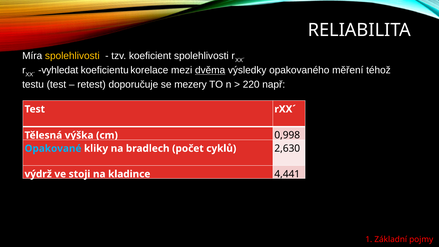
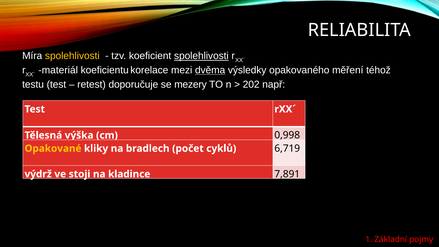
spolehlivosti underline: none -> present (201, 56)
vyhledat: vyhledat -> materiál (58, 70)
220: 220 -> 202 (251, 84)
Opakované colour: light blue -> yellow (53, 148)
2,630: 2,630 -> 6,719 (287, 148)
4,441: 4,441 -> 7,891 (287, 174)
